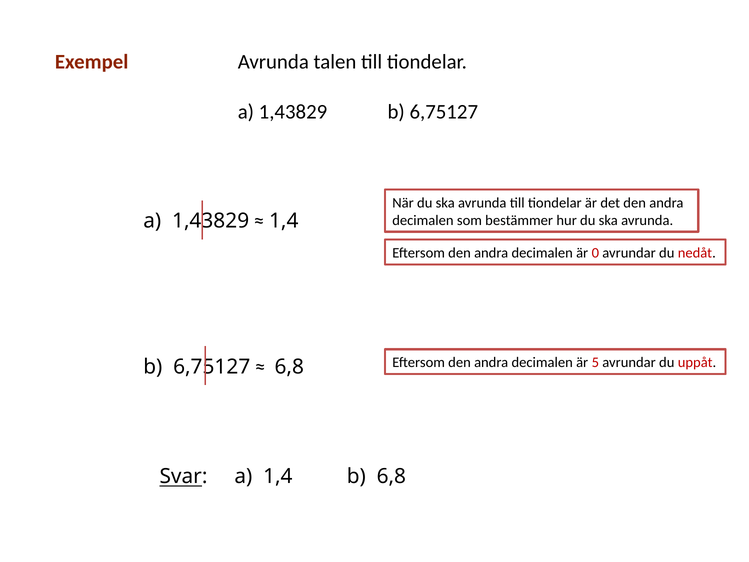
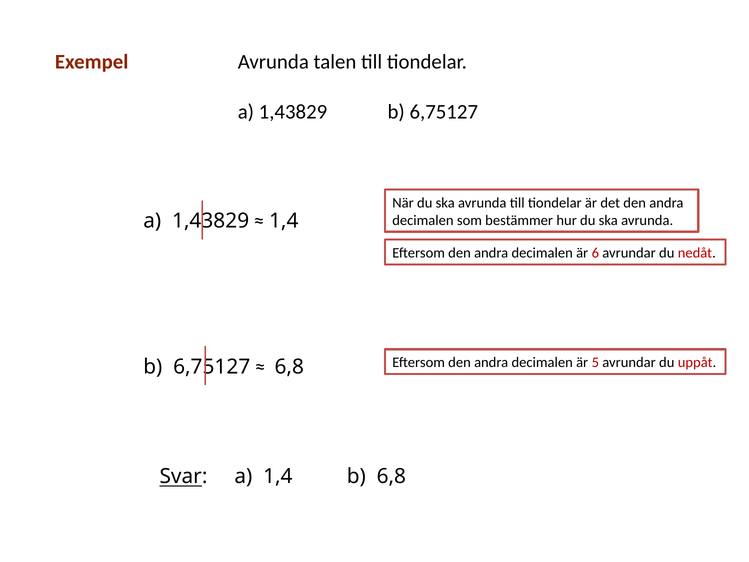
0: 0 -> 6 (595, 253)
